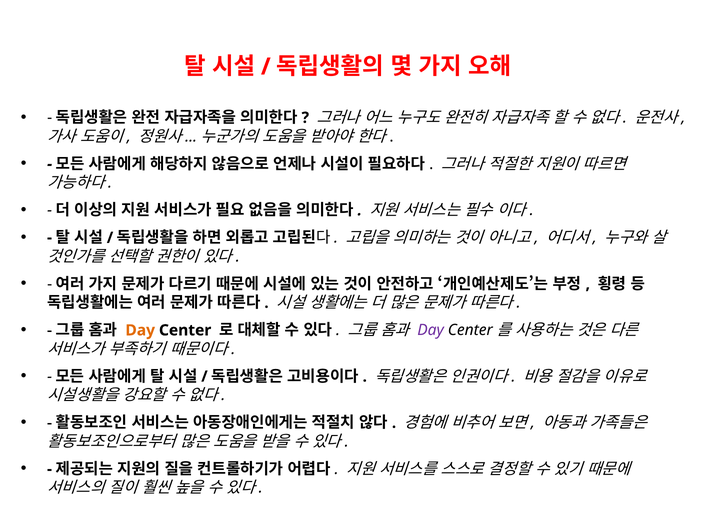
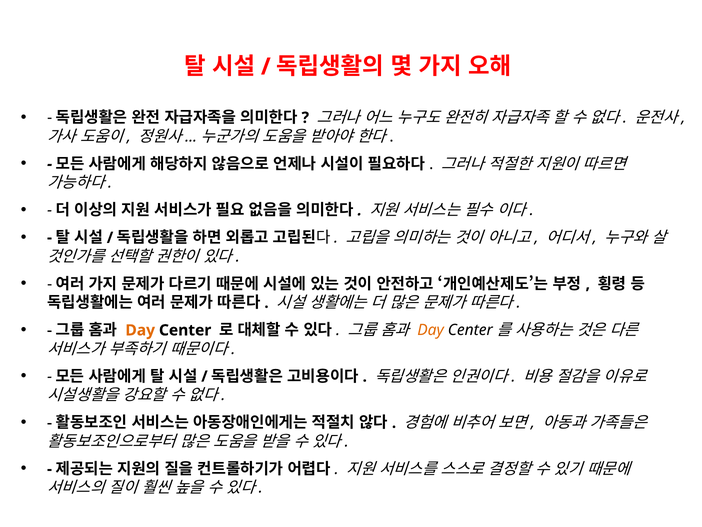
Day colour: purple -> orange (431, 330)
